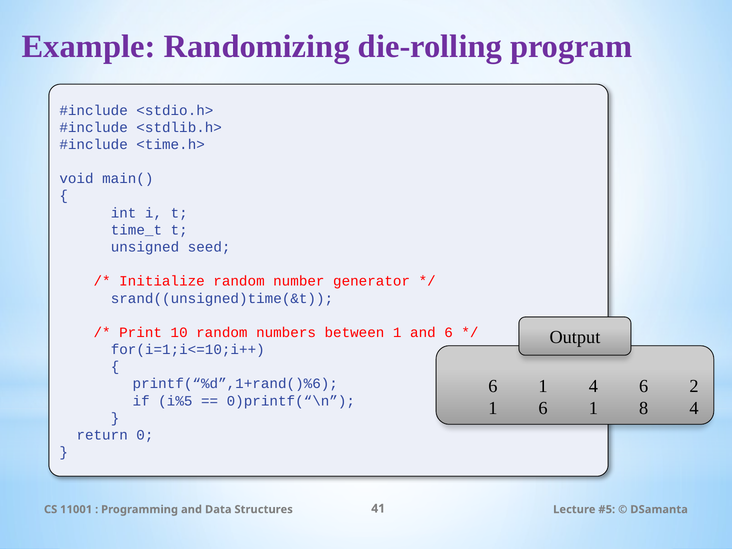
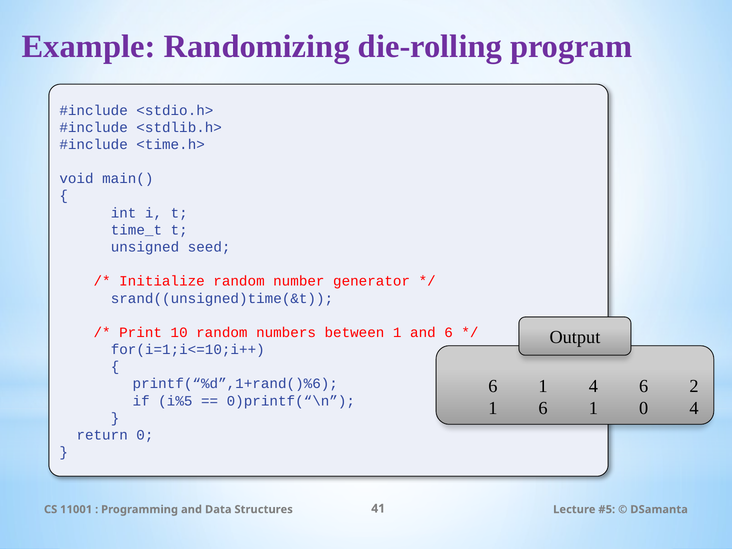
1 8: 8 -> 0 (644, 408)
